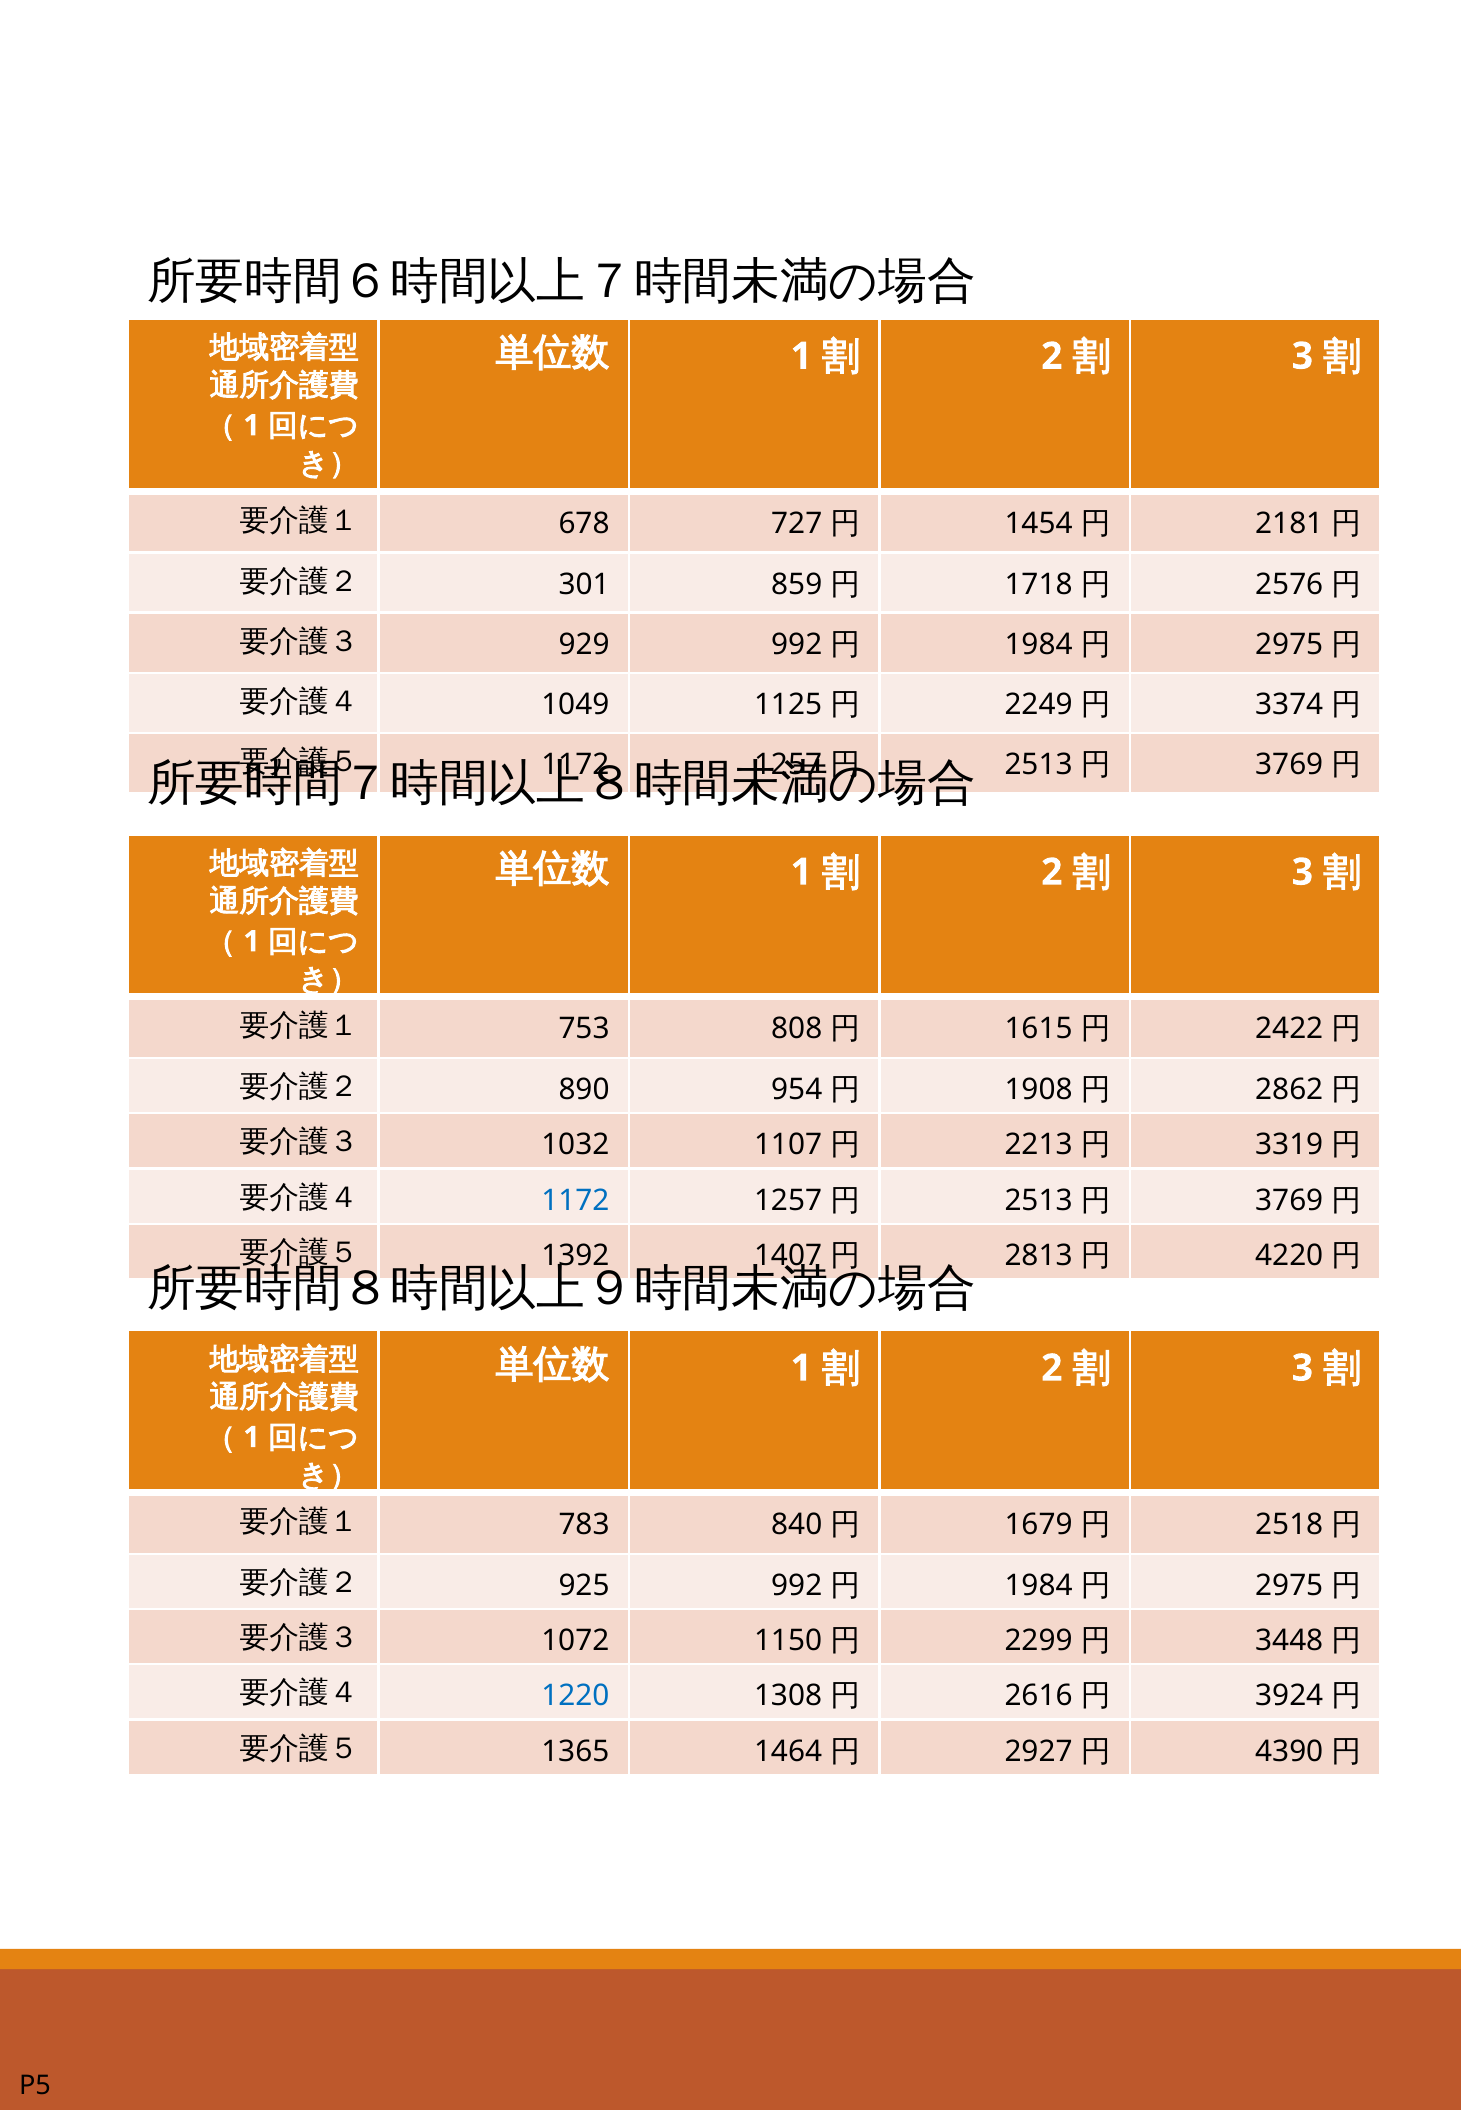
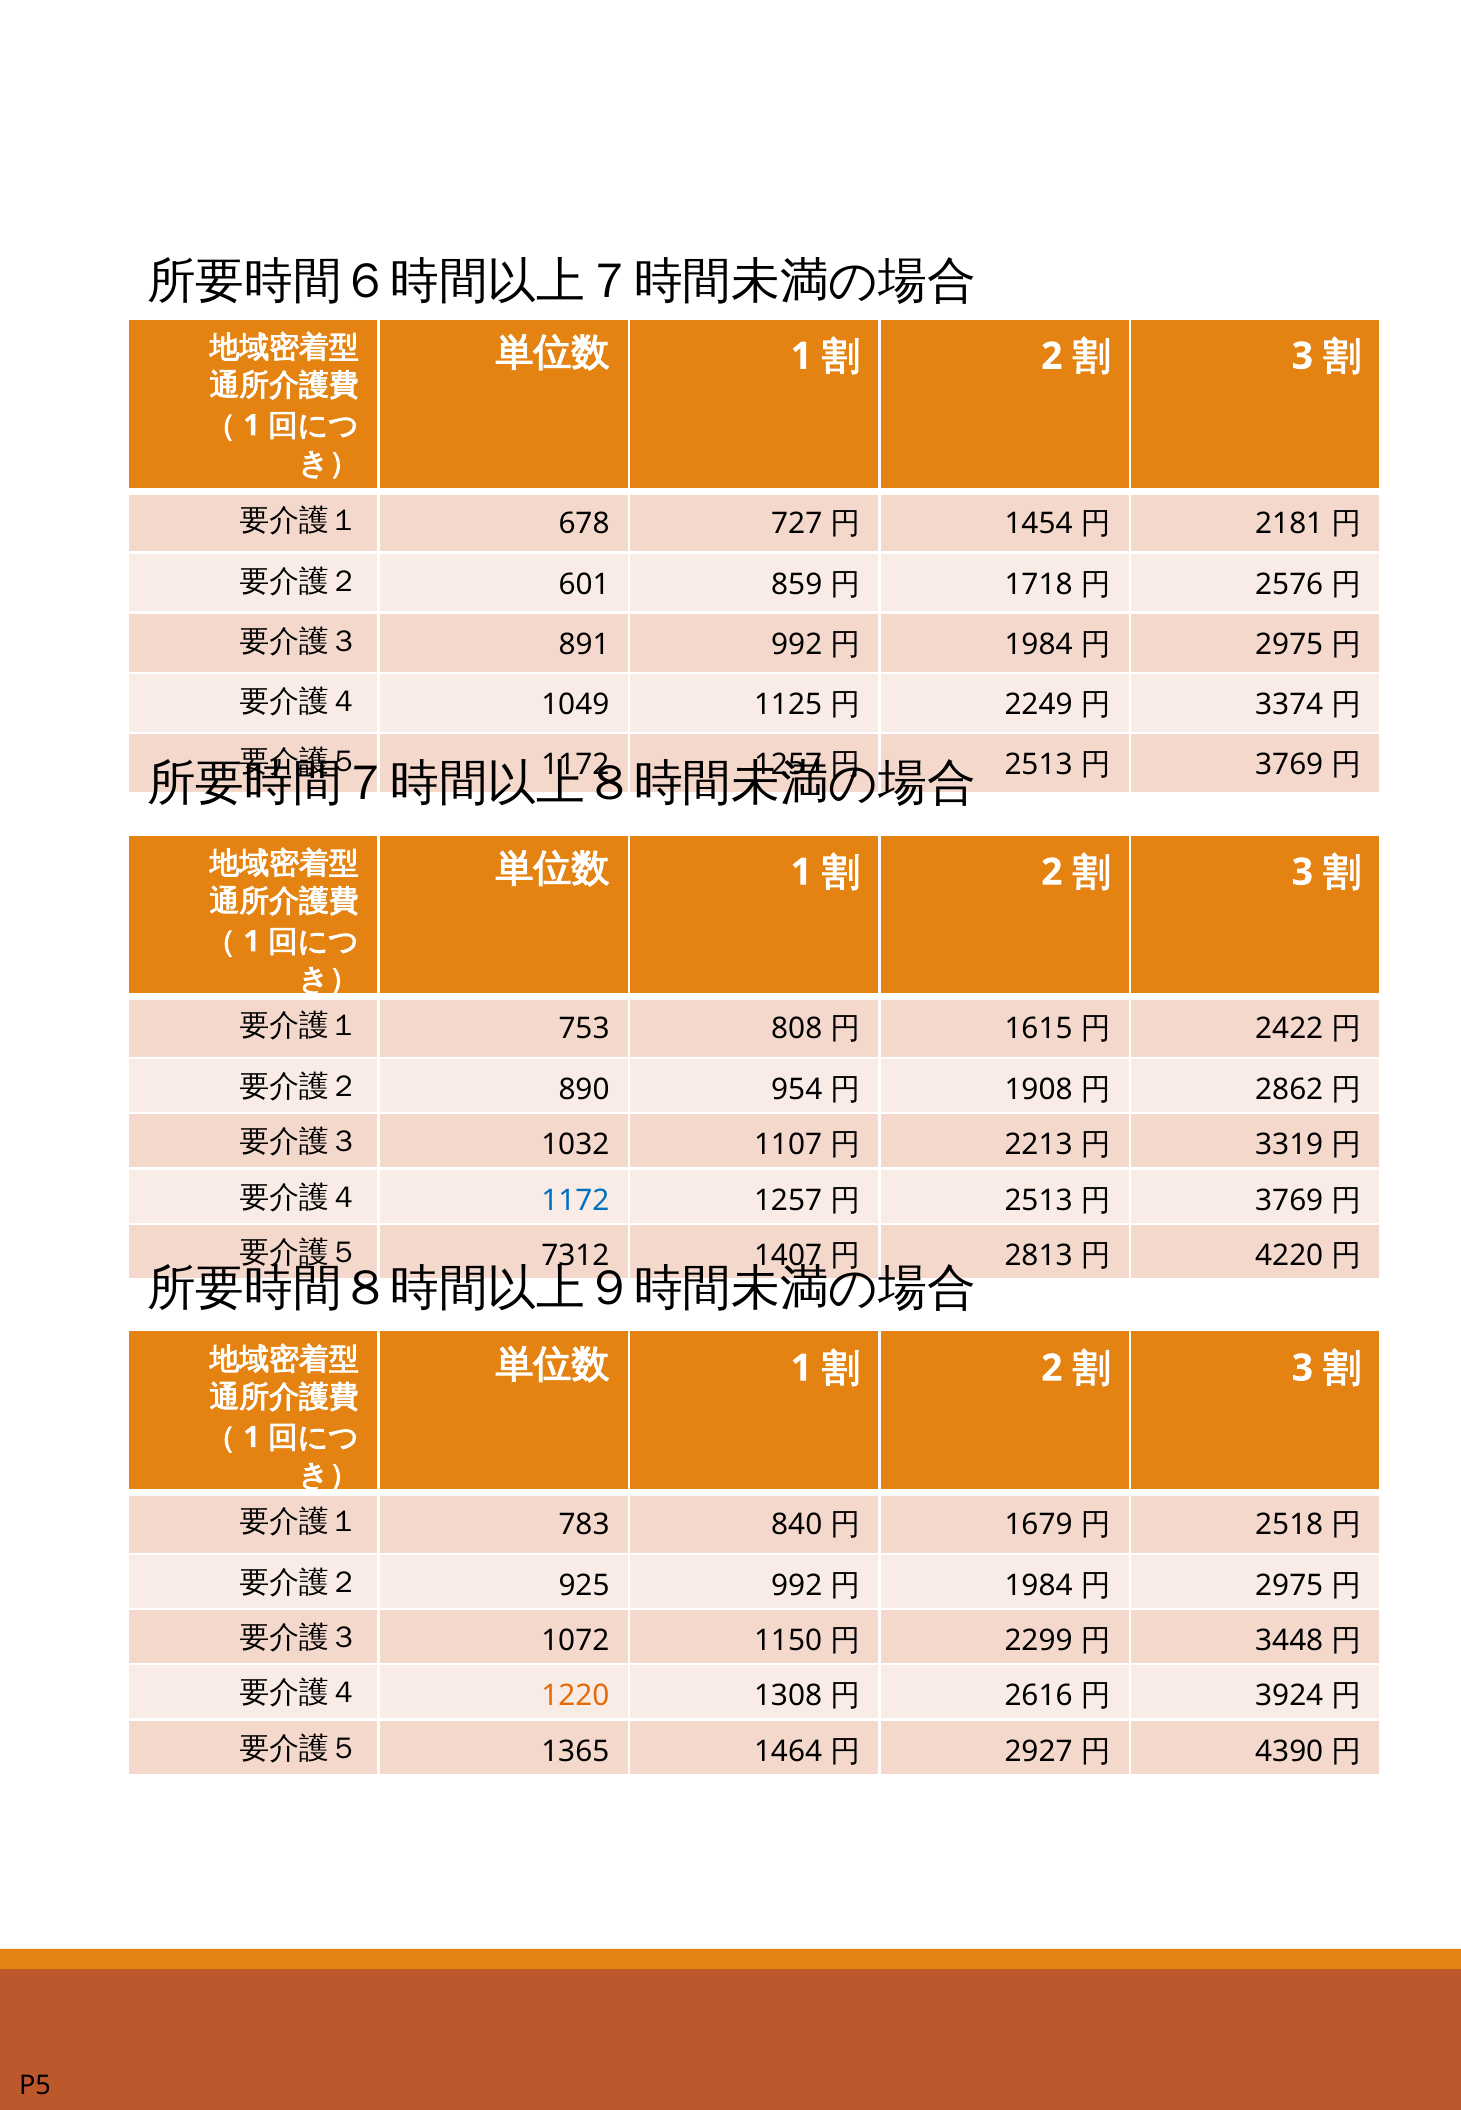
301: 301 -> 601 (584, 584)
929: 929 -> 891 (584, 644)
1392: 1392 -> 7312 (575, 1256)
1220 colour: blue -> orange (575, 1696)
